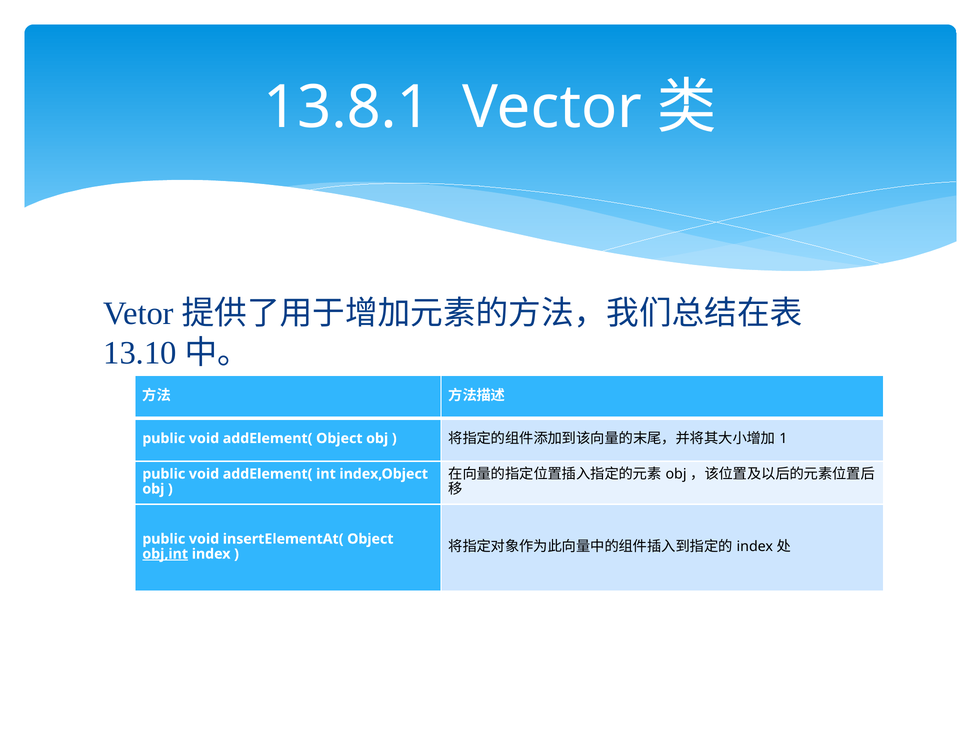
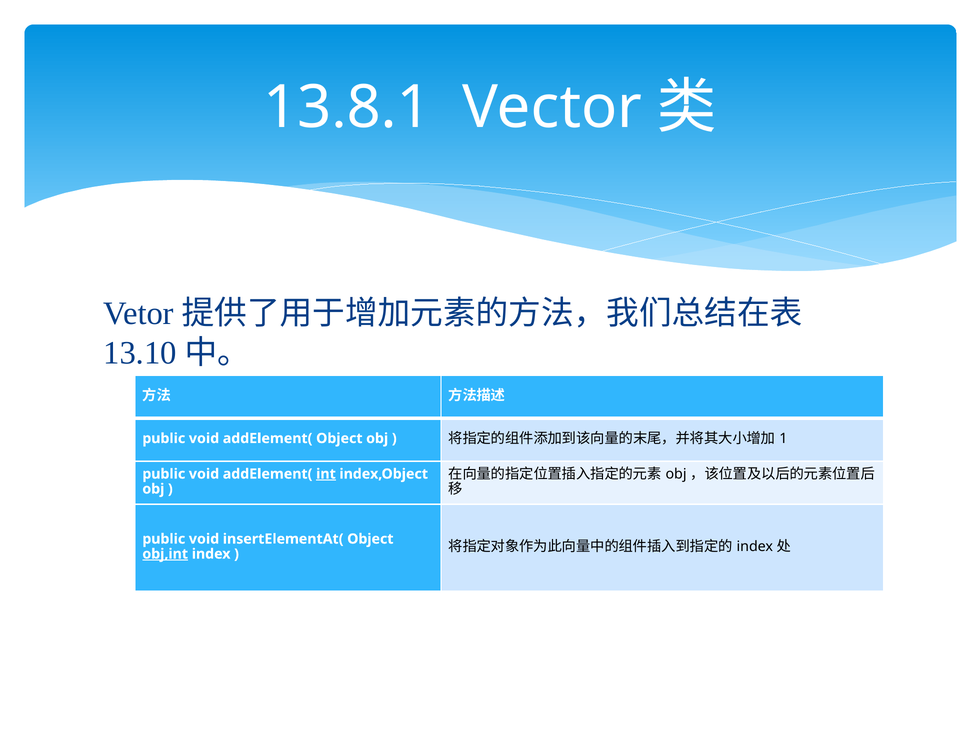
int underline: none -> present (326, 474)
